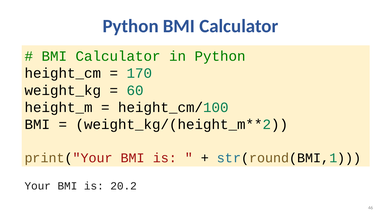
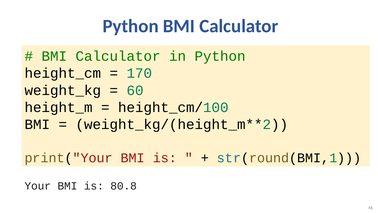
20.2: 20.2 -> 80.8 (124, 186)
